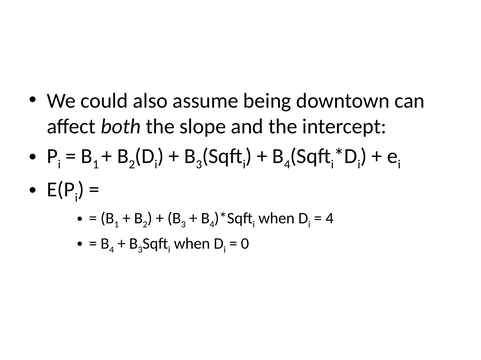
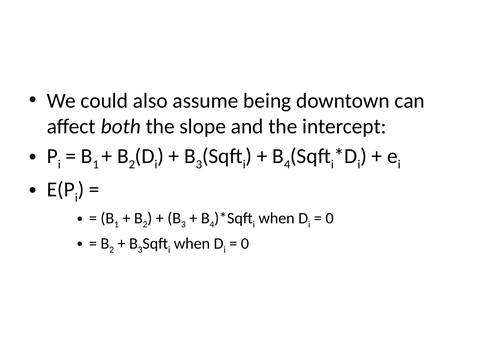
4: 4 -> 0 (330, 219)
4: 4 -> 2 (112, 250)
